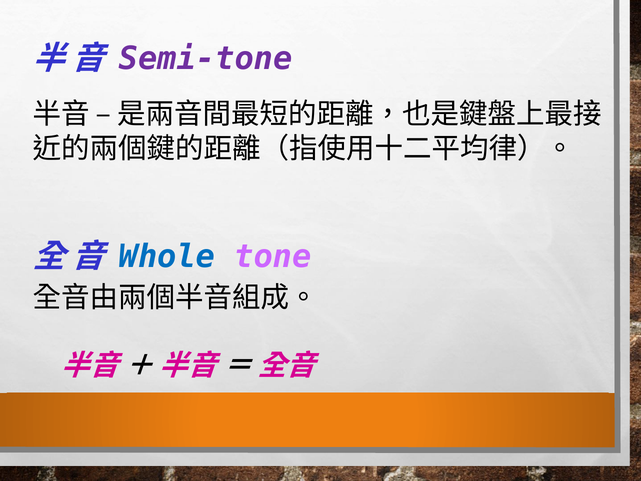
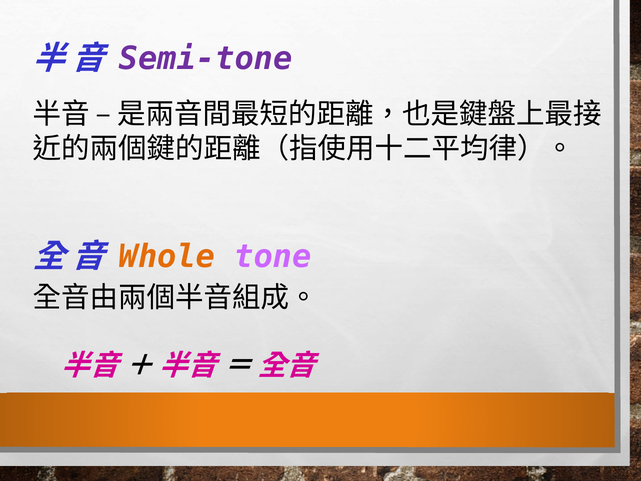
Whole colour: blue -> orange (167, 256)
